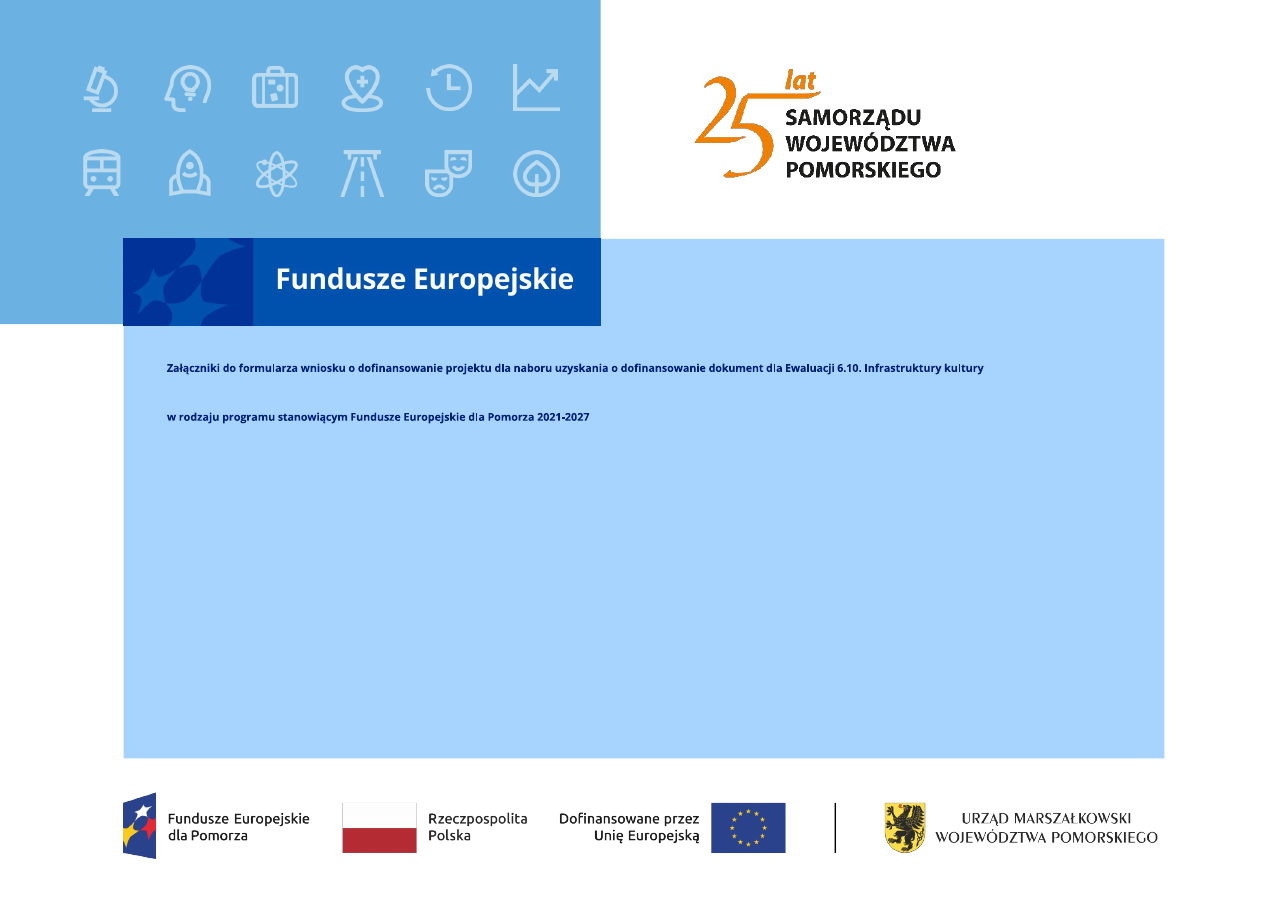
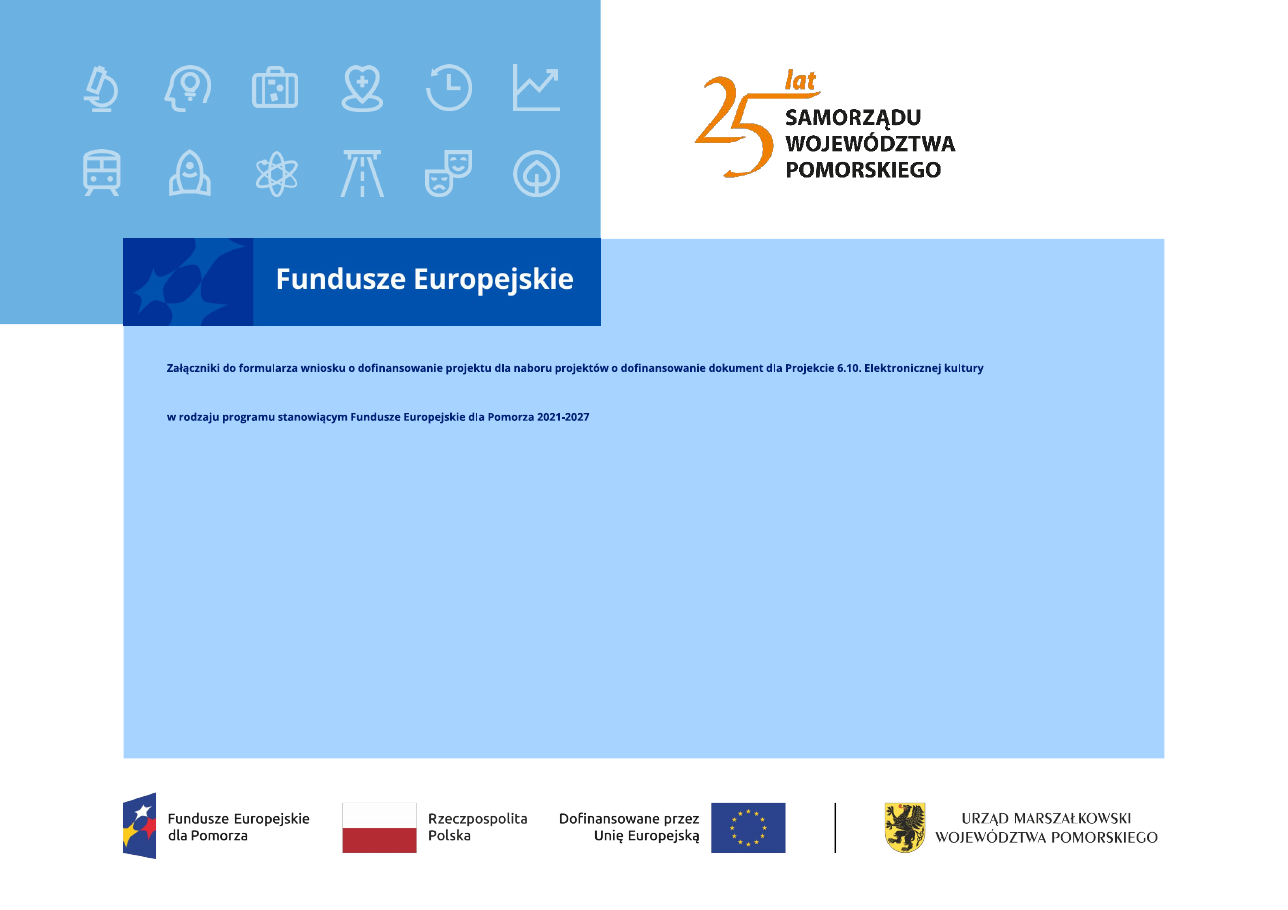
uzyskania: uzyskania -> projektów (582, 369)
Ewaluacji: Ewaluacji -> Projekcie (810, 369)
Infrastruktury: Infrastruktury -> Elektronicznej (903, 369)
